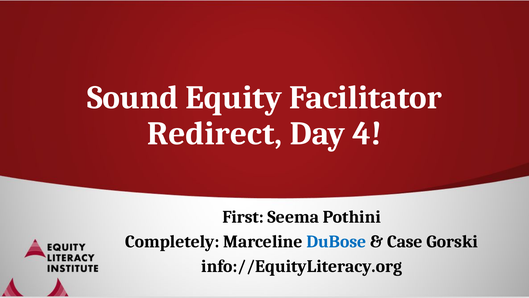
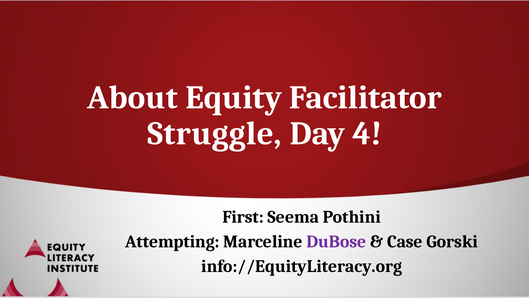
Sound: Sound -> About (133, 98)
Redirect: Redirect -> Struggle (215, 133)
Completely: Completely -> Attempting (172, 241)
DuBose colour: blue -> purple (336, 241)
